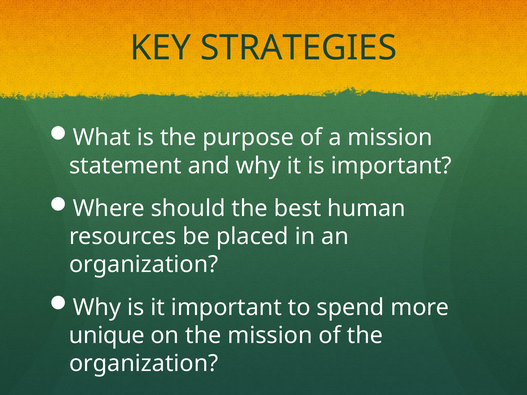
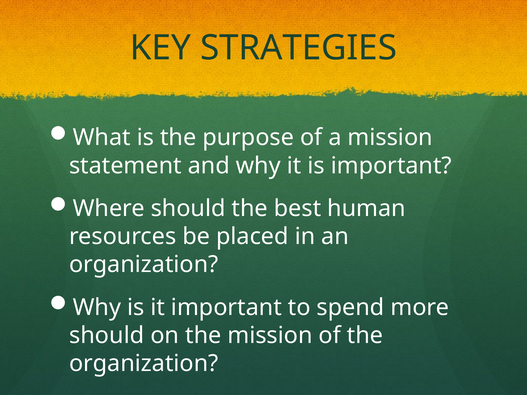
unique: unique -> should (107, 336)
